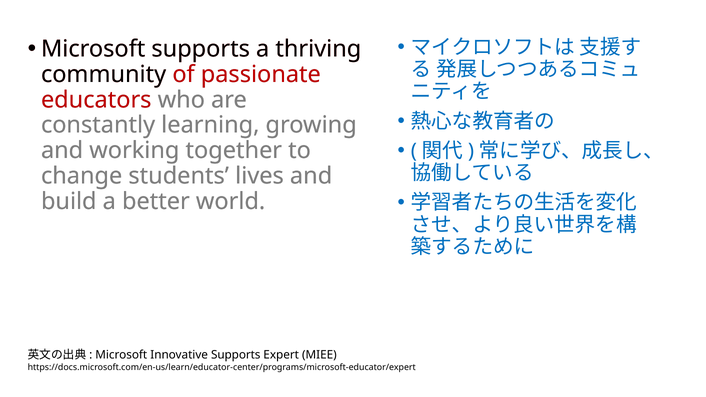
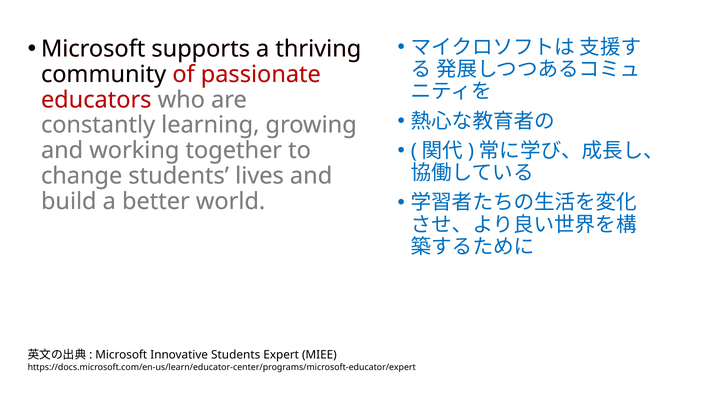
Innovative Supports: Supports -> Students (236, 355)
